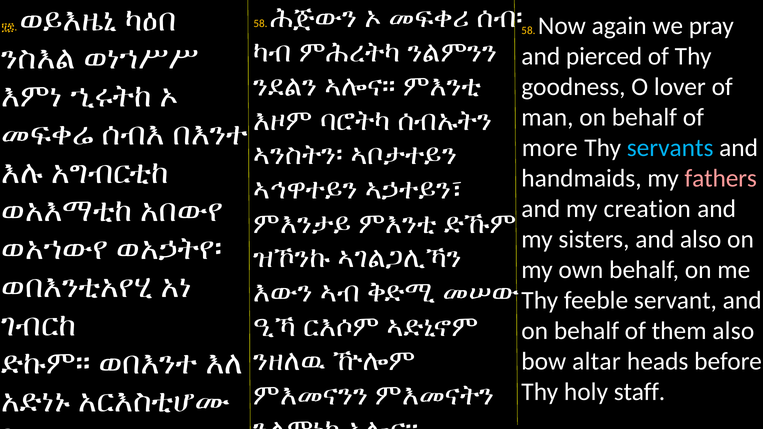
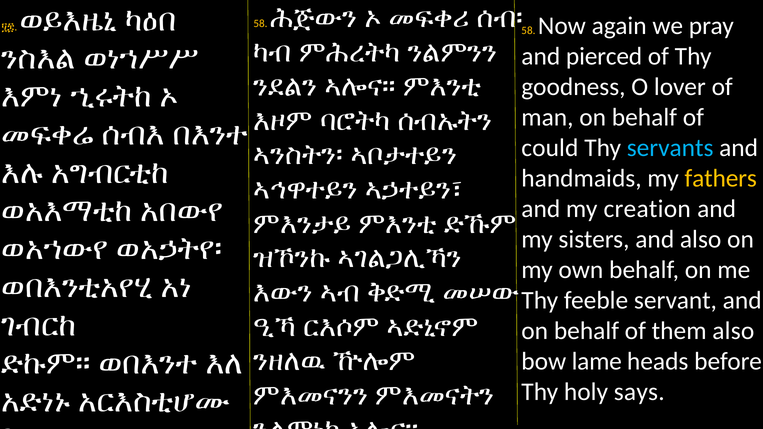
more: more -> could (550, 148)
fathers colour: pink -> yellow (721, 178)
altar: altar -> lame (597, 362)
staff: staff -> says (639, 392)
